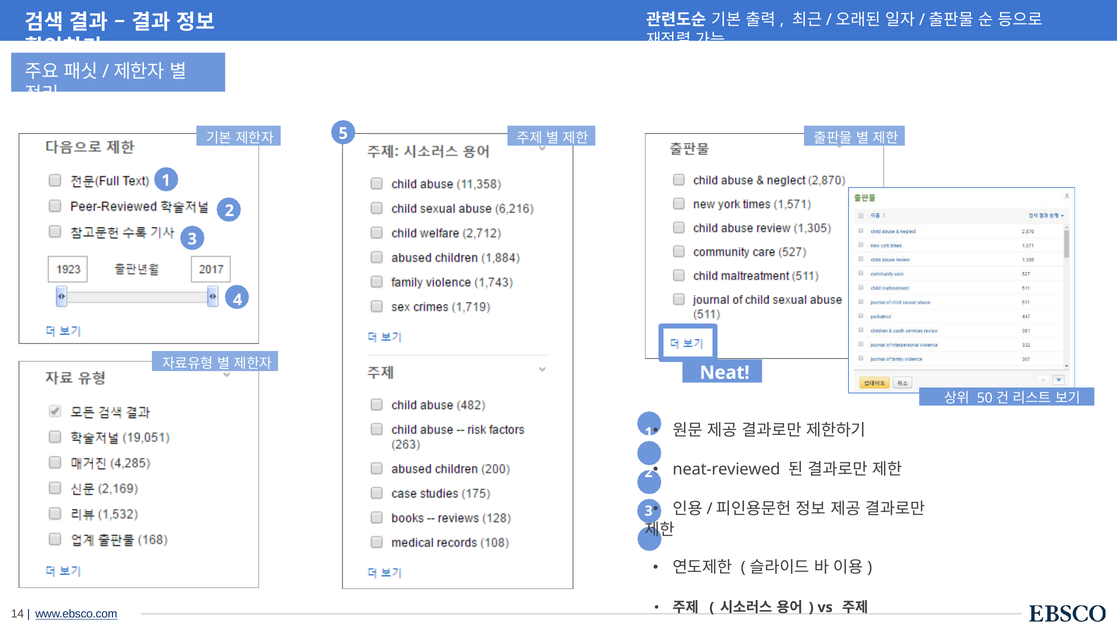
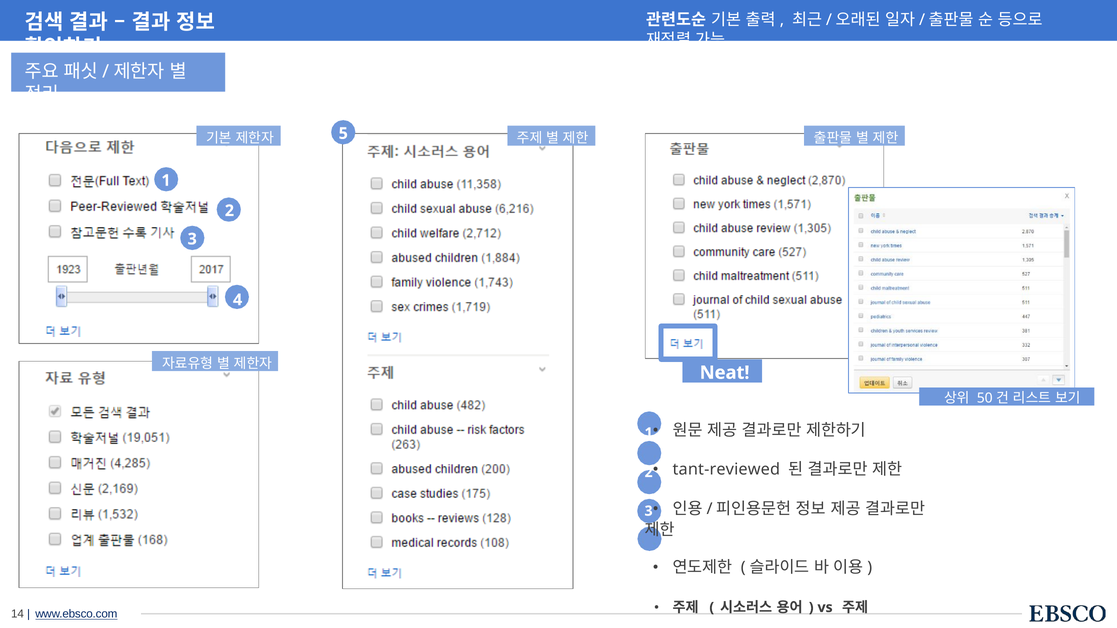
neat-reviewed: neat-reviewed -> tant-reviewed (726, 470)
